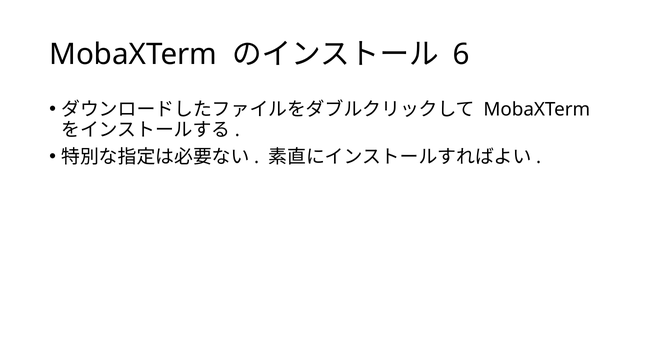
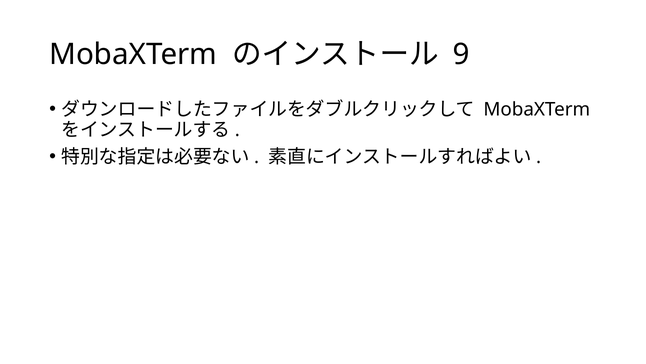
6: 6 -> 9 (461, 54)
